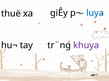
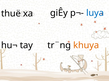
khuya colour: purple -> orange (86, 46)
